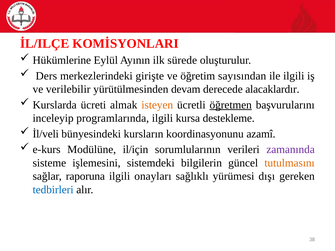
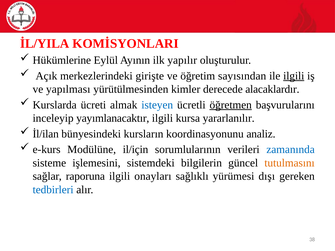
İL/ILÇE: İL/ILÇE -> İL/YILA (45, 44)
sürede: sürede -> yapılır (182, 60)
Ders: Ders -> Açık (46, 76)
ilgili underline: none -> present (294, 76)
verilebilir: verilebilir -> yapılması (68, 89)
devam: devam -> kimler (186, 89)
isteyen colour: orange -> blue (157, 105)
programlarında: programlarında -> yayımlanacaktır (113, 118)
destekleme: destekleme -> yararlanılır (229, 118)
İl/veli: İl/veli -> İl/ilan (46, 134)
azamî: azamî -> analiz (261, 134)
zamanında colour: purple -> blue (291, 150)
